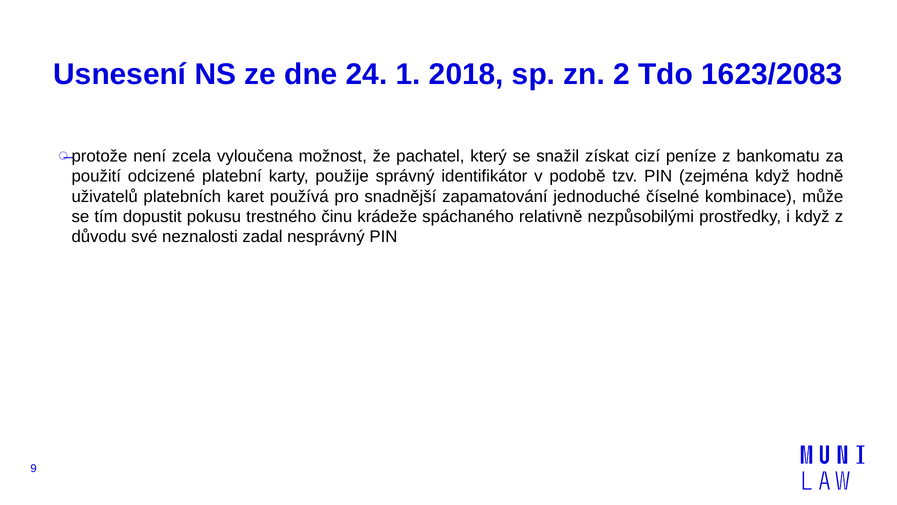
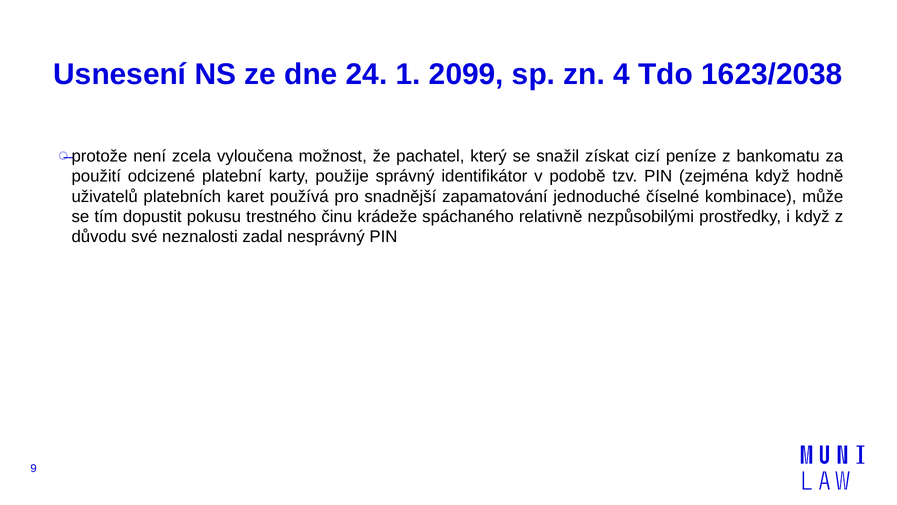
2018: 2018 -> 2099 (466, 74)
2: 2 -> 4 (622, 74)
1623/2083: 1623/2083 -> 1623/2038 (772, 74)
